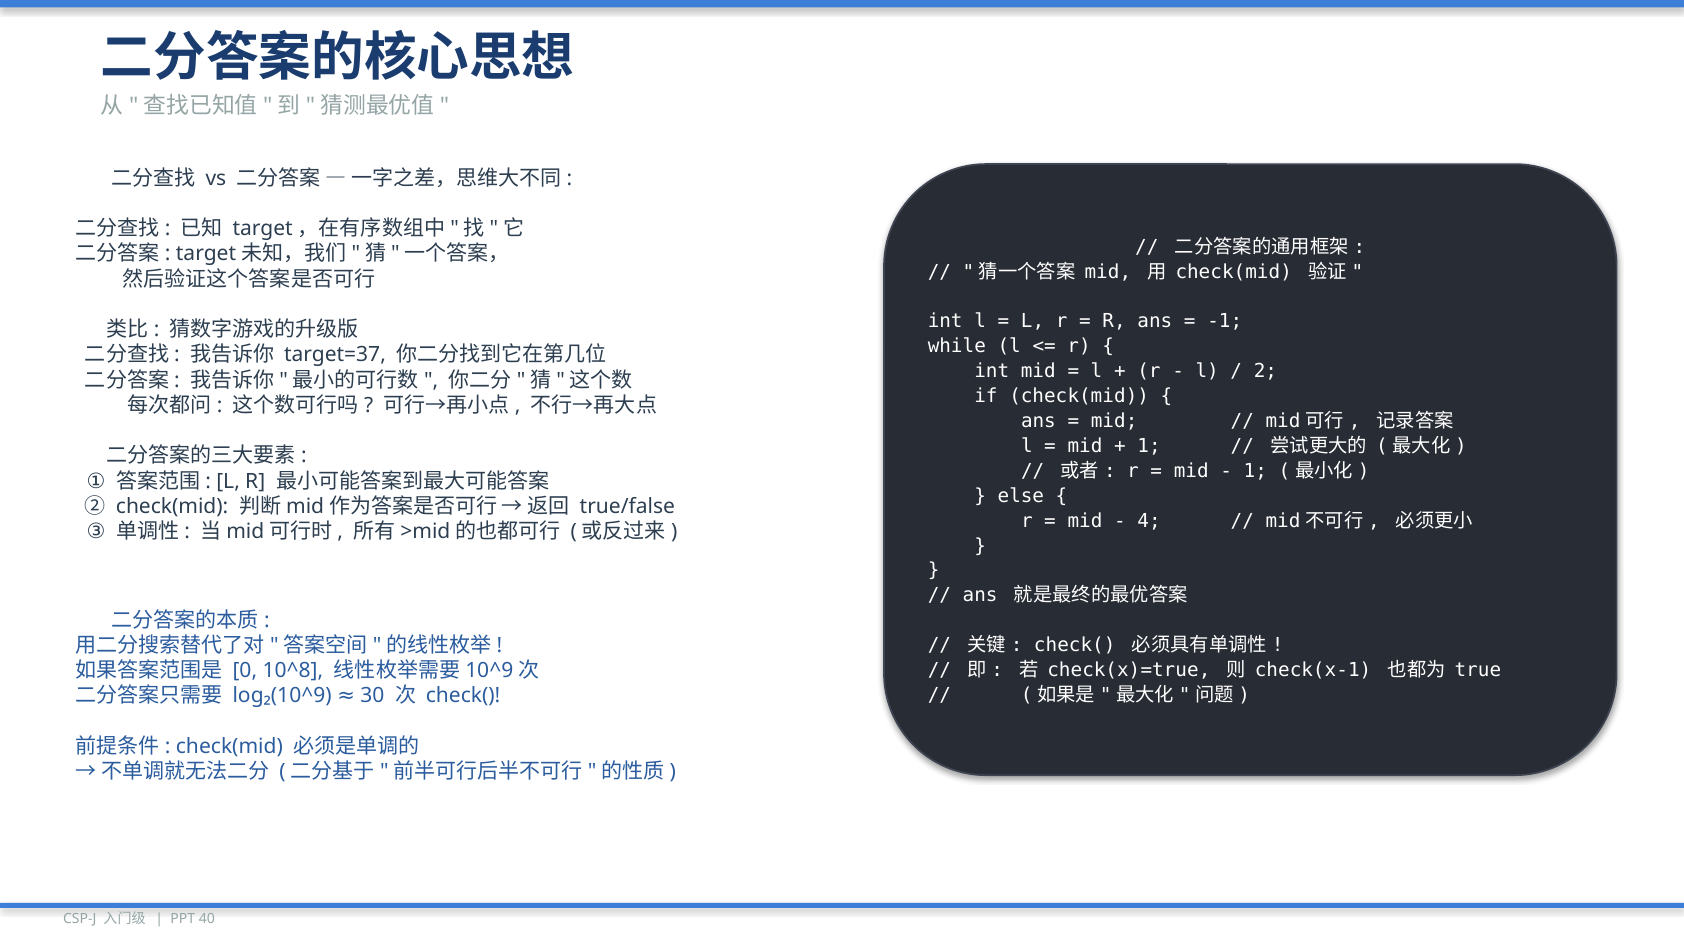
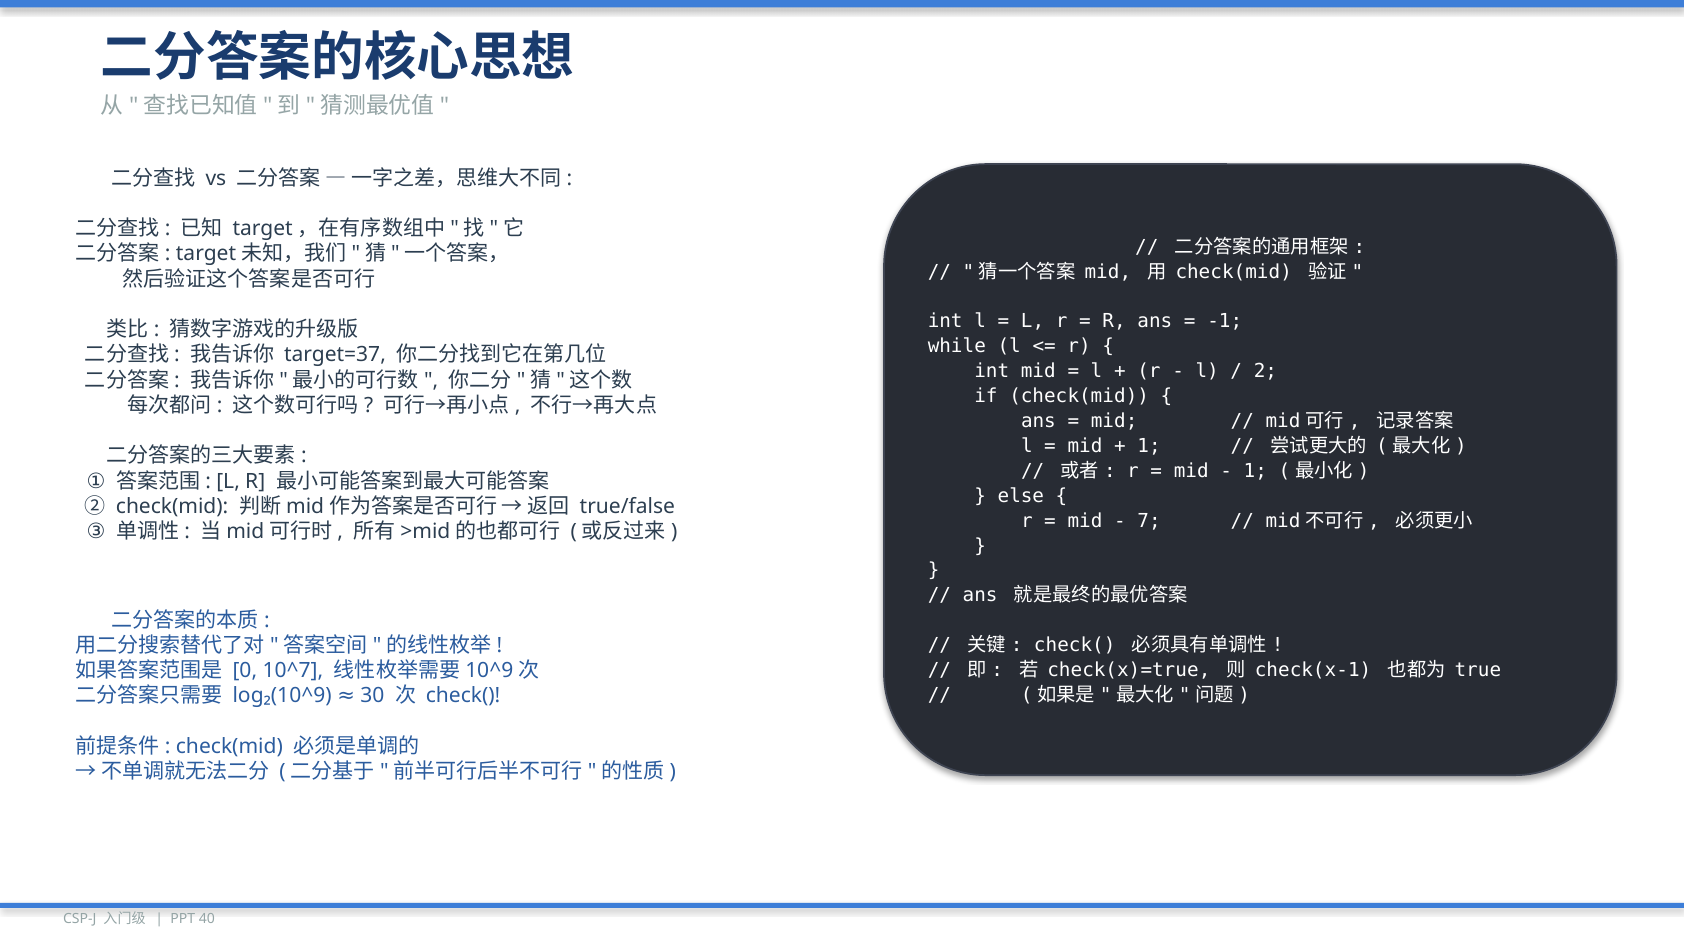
4: 4 -> 7 (1149, 521)
10^8: 10^8 -> 10^7 (293, 671)
